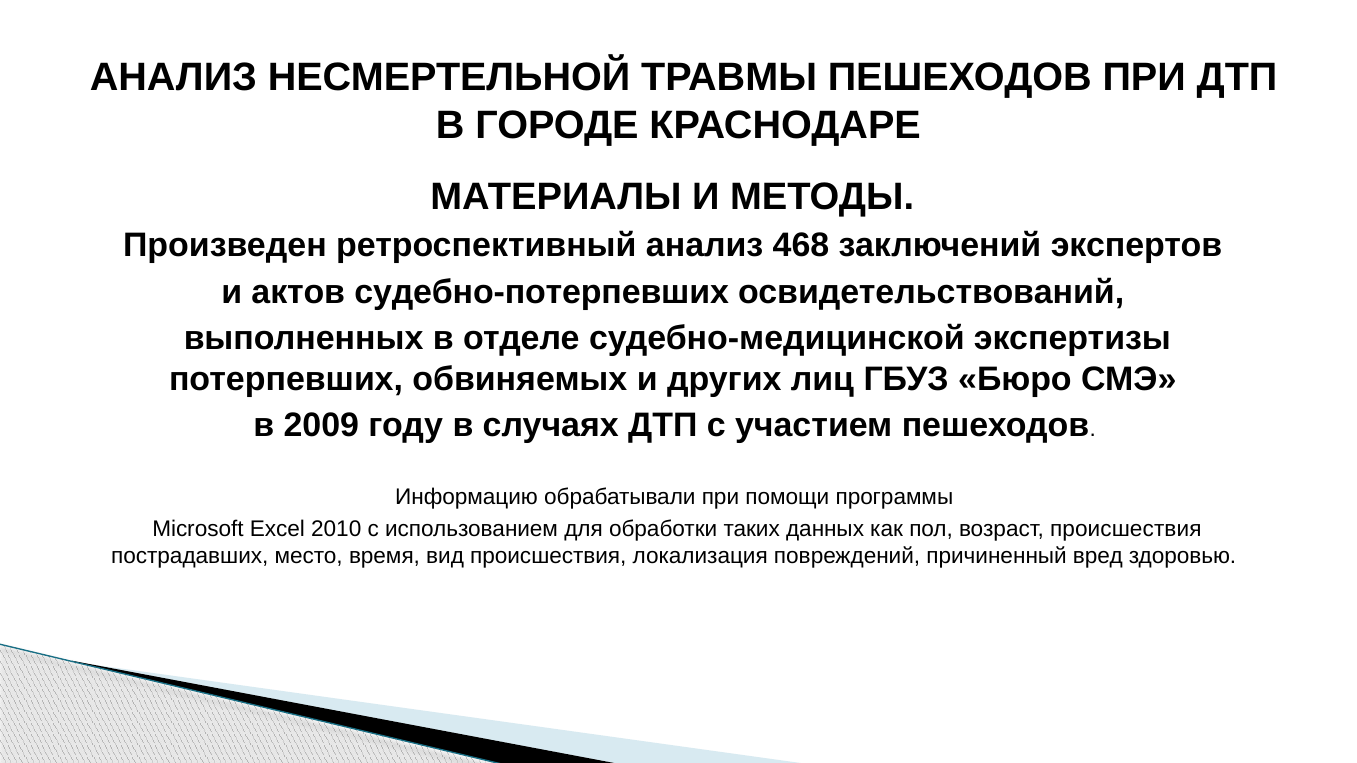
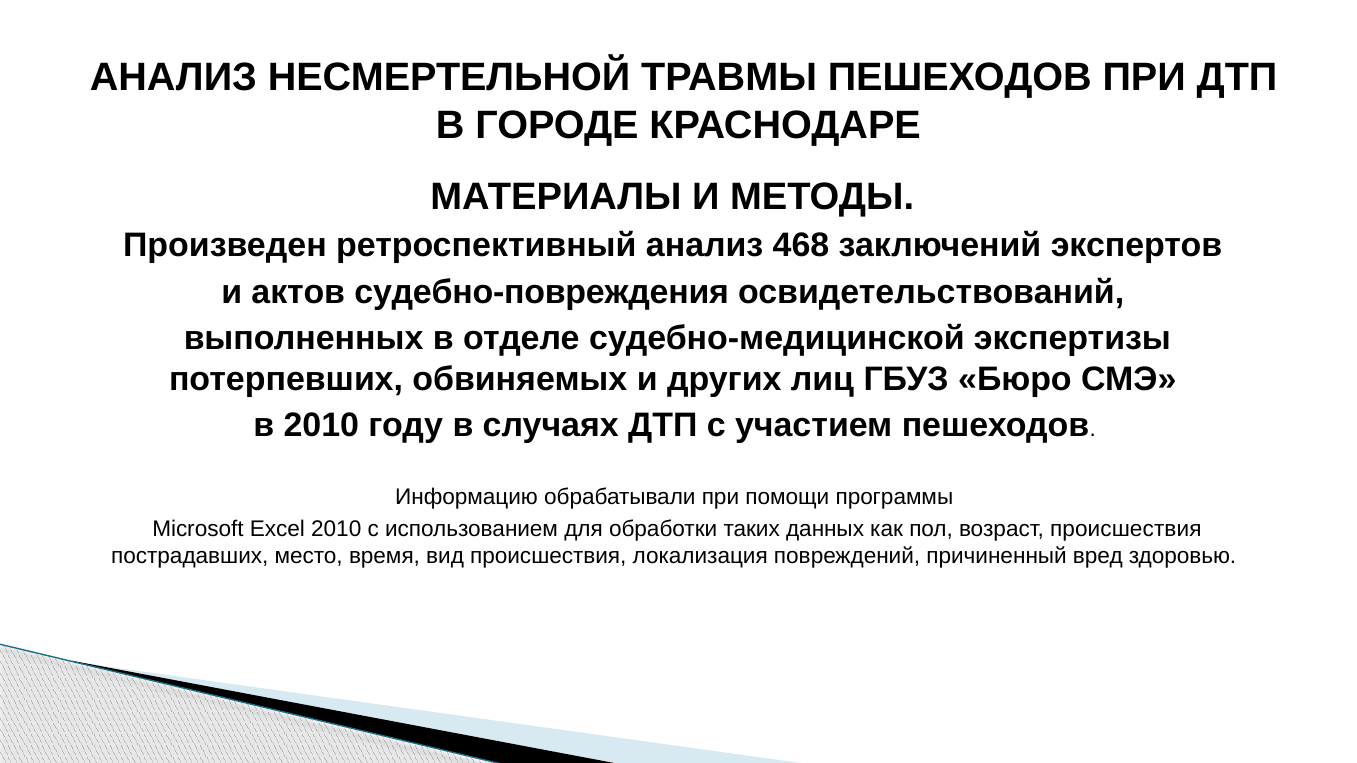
судебно-потерпевших: судебно-потерпевших -> судебно-повреждения (542, 292)
в 2009: 2009 -> 2010 (321, 425)
